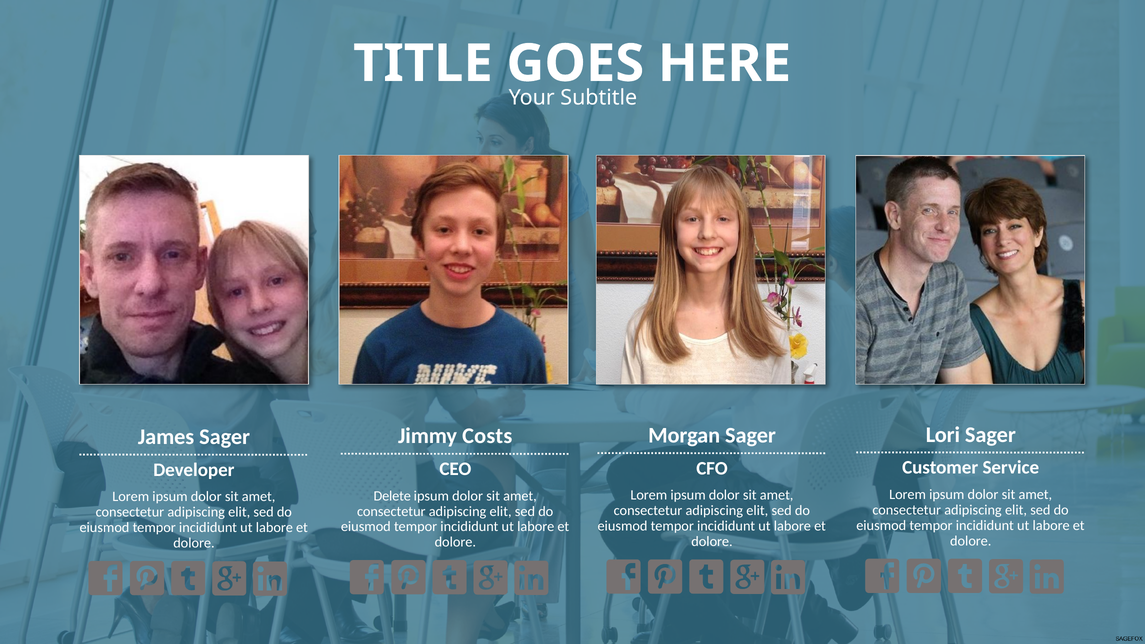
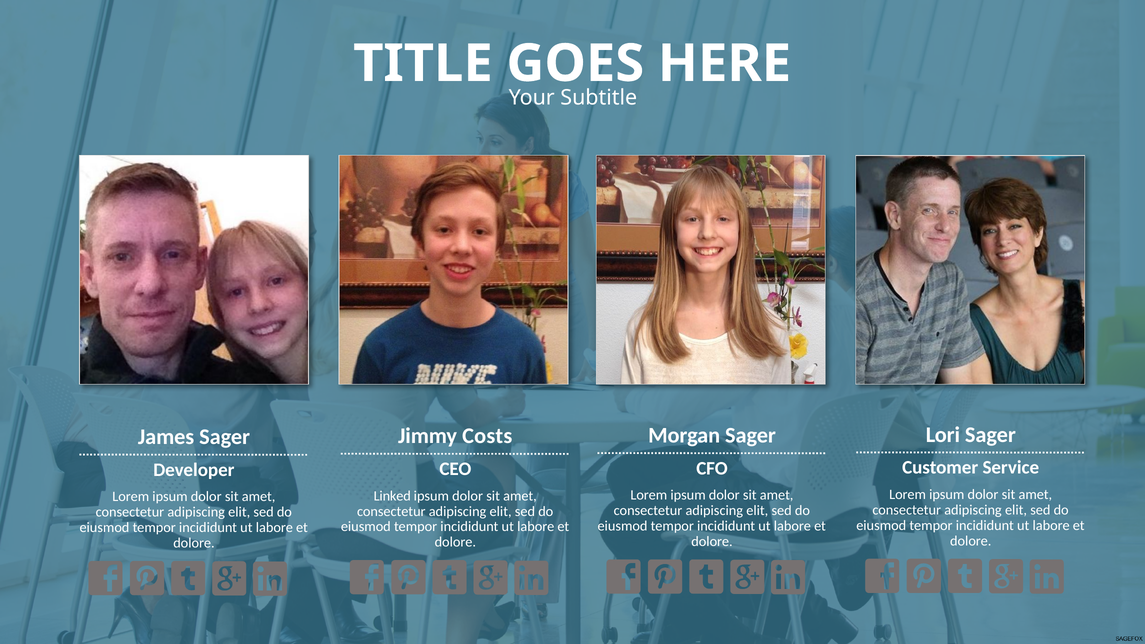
Delete: Delete -> Linked (392, 496)
